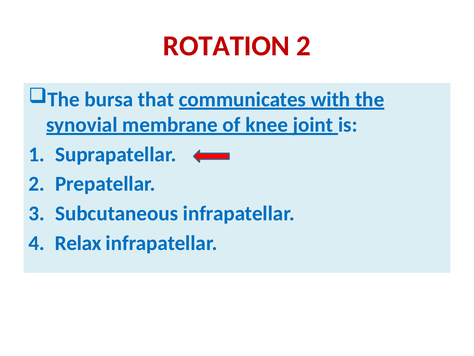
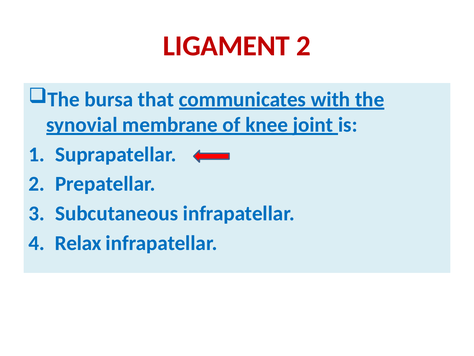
ROTATION: ROTATION -> LIGAMENT (226, 46)
